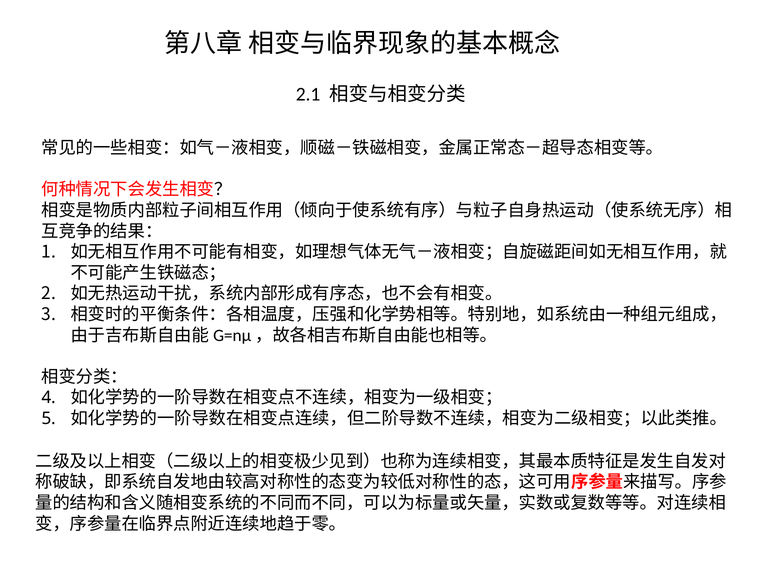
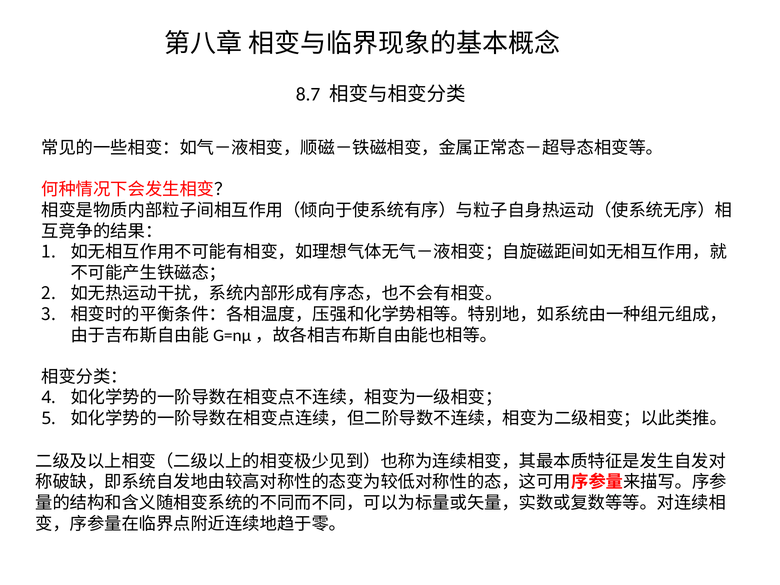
2.1: 2.1 -> 8.7 (308, 94)
